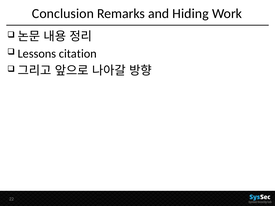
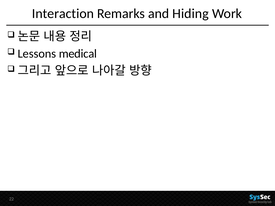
Conclusion: Conclusion -> Interaction (63, 13)
citation: citation -> medical (78, 54)
